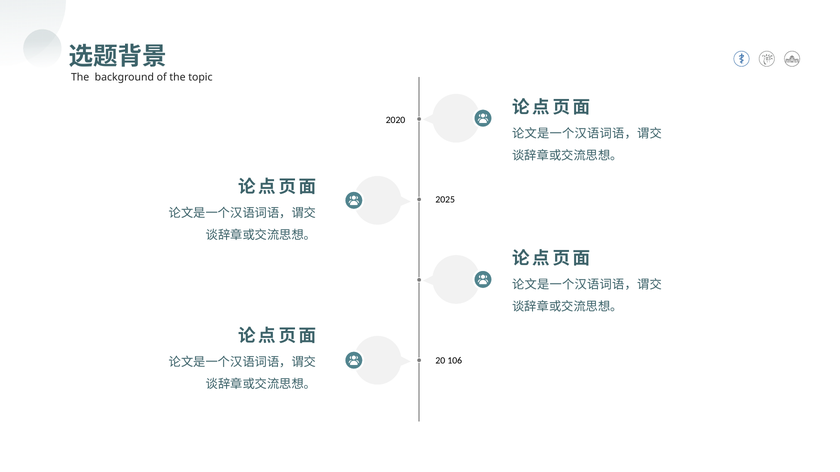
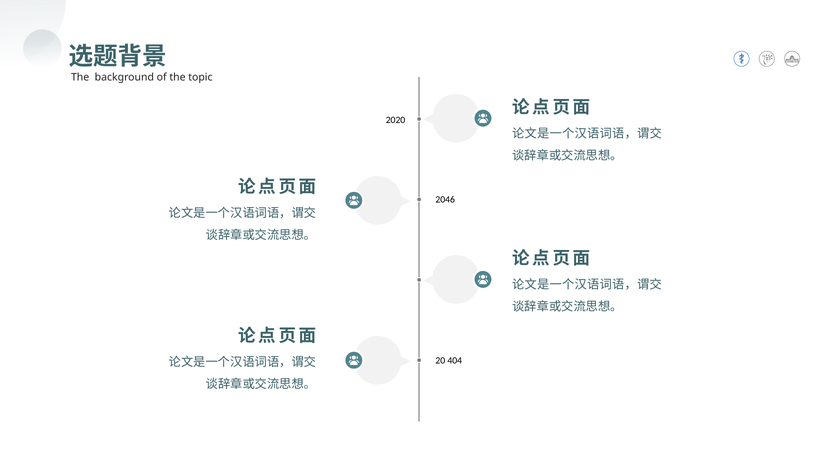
2025: 2025 -> 2046 (445, 200)
106: 106 -> 404 (455, 361)
